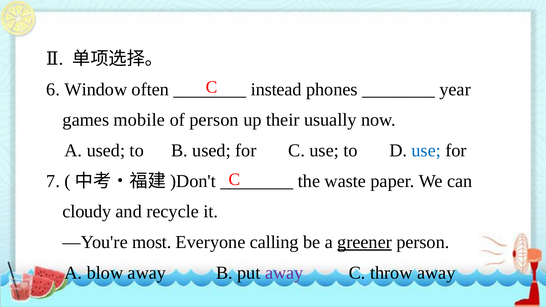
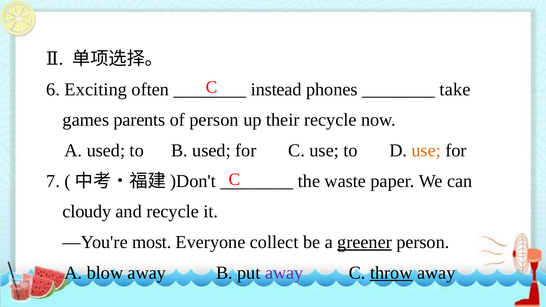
Window: Window -> Exciting (96, 89)
year: year -> take (455, 89)
mobile: mobile -> parents (139, 120)
their usually: usually -> recycle (330, 120)
use colour: blue -> orange (426, 151)
calling: calling -> collect (274, 242)
throw underline: none -> present (391, 273)
